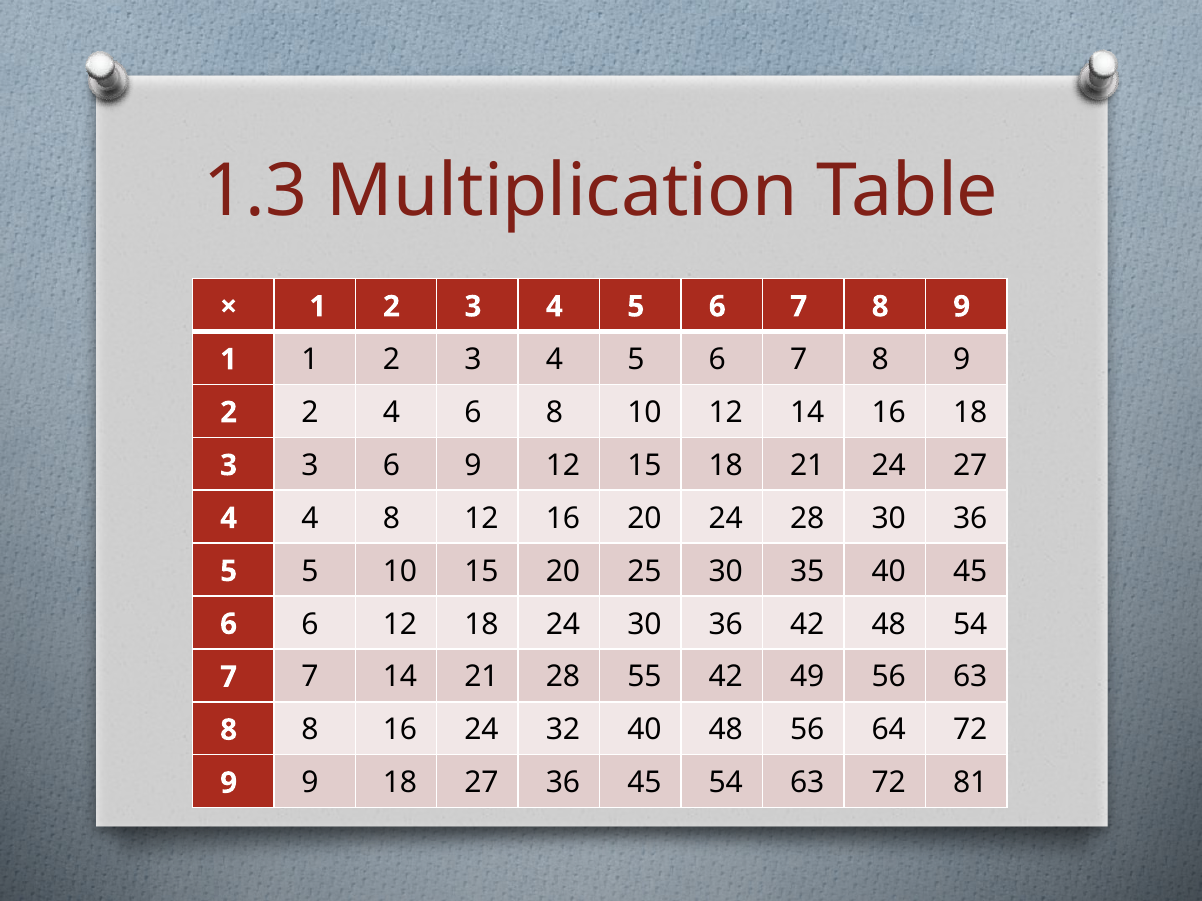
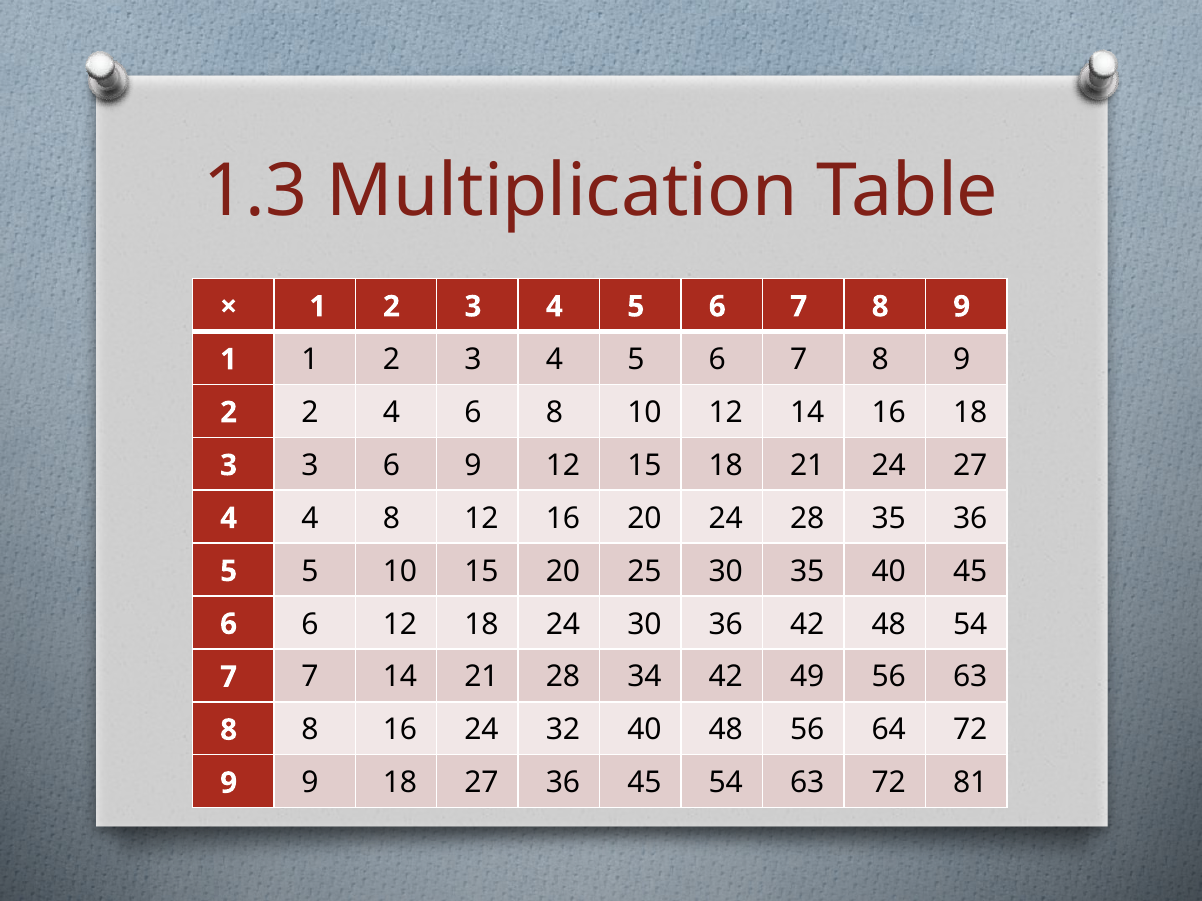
28 30: 30 -> 35 (889, 519)
55: 55 -> 34 (644, 677)
